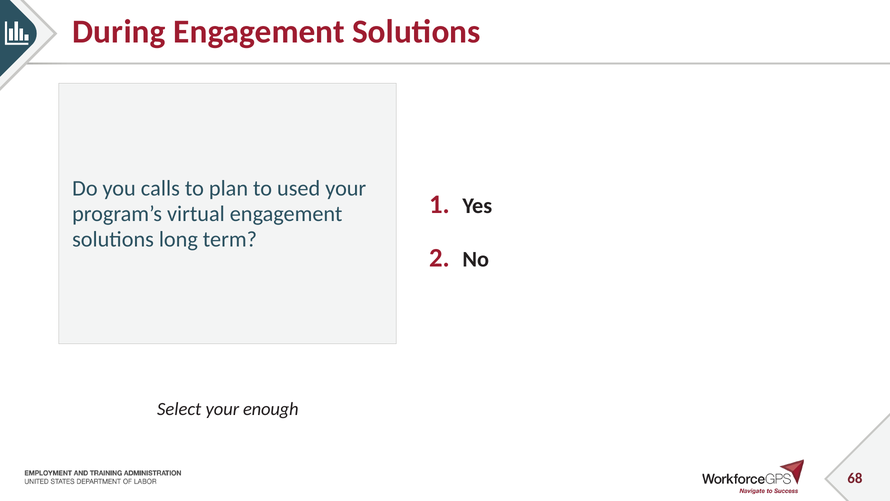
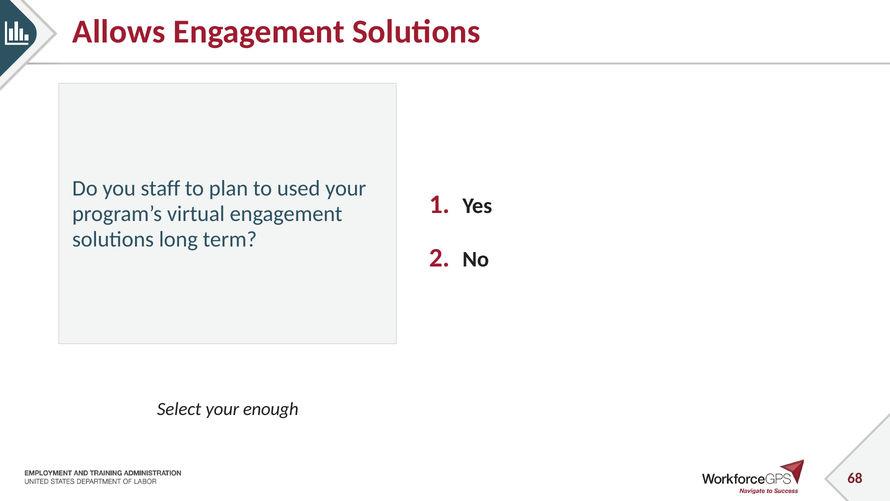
During: During -> Allows (119, 32)
calls: calls -> staff (160, 188)
